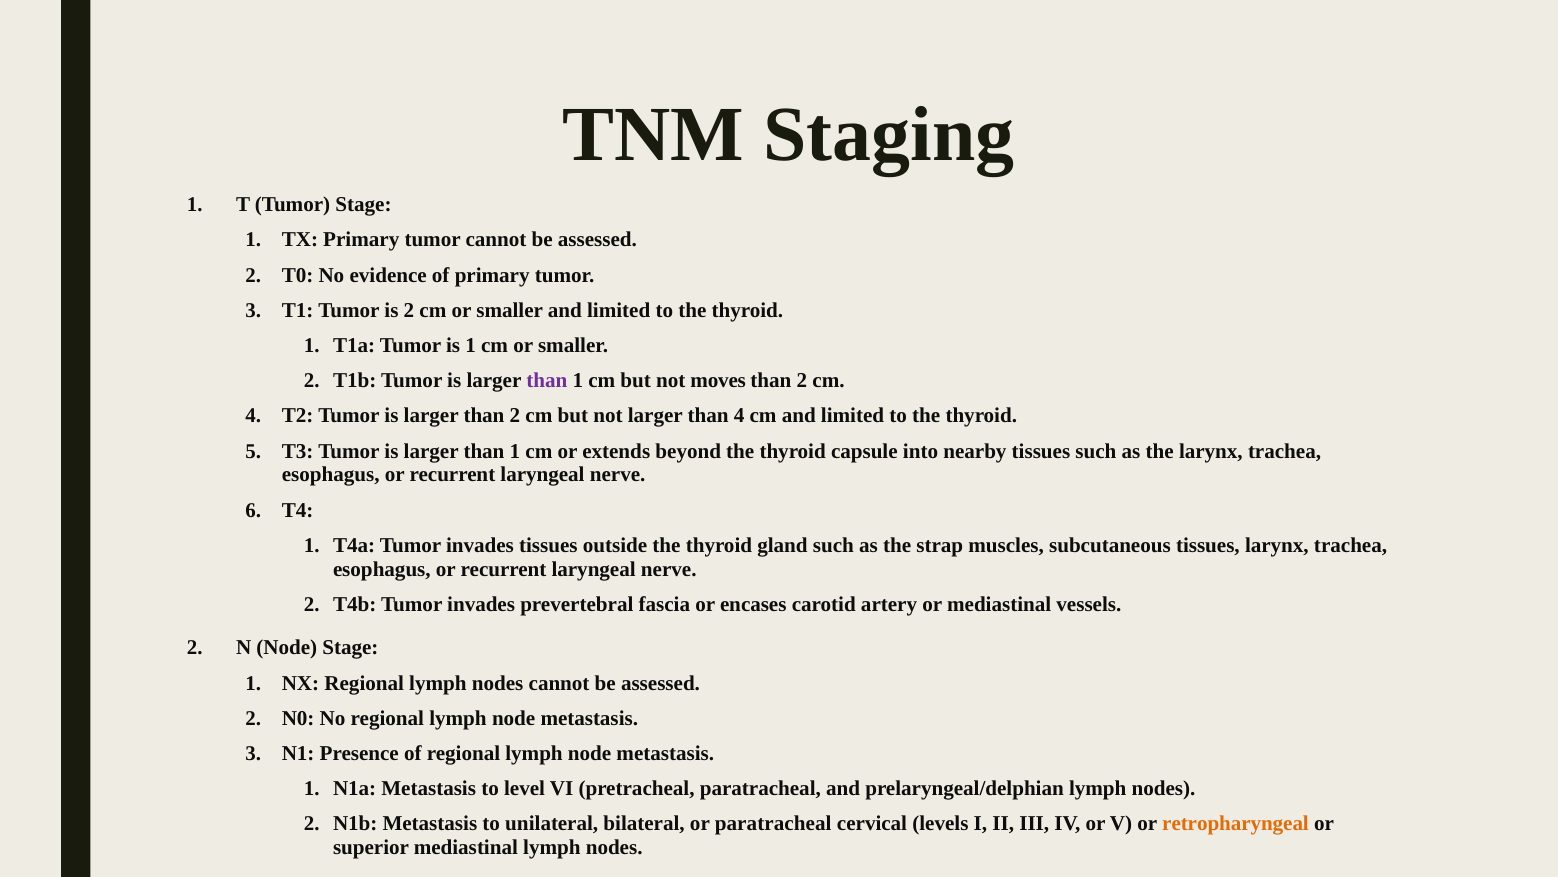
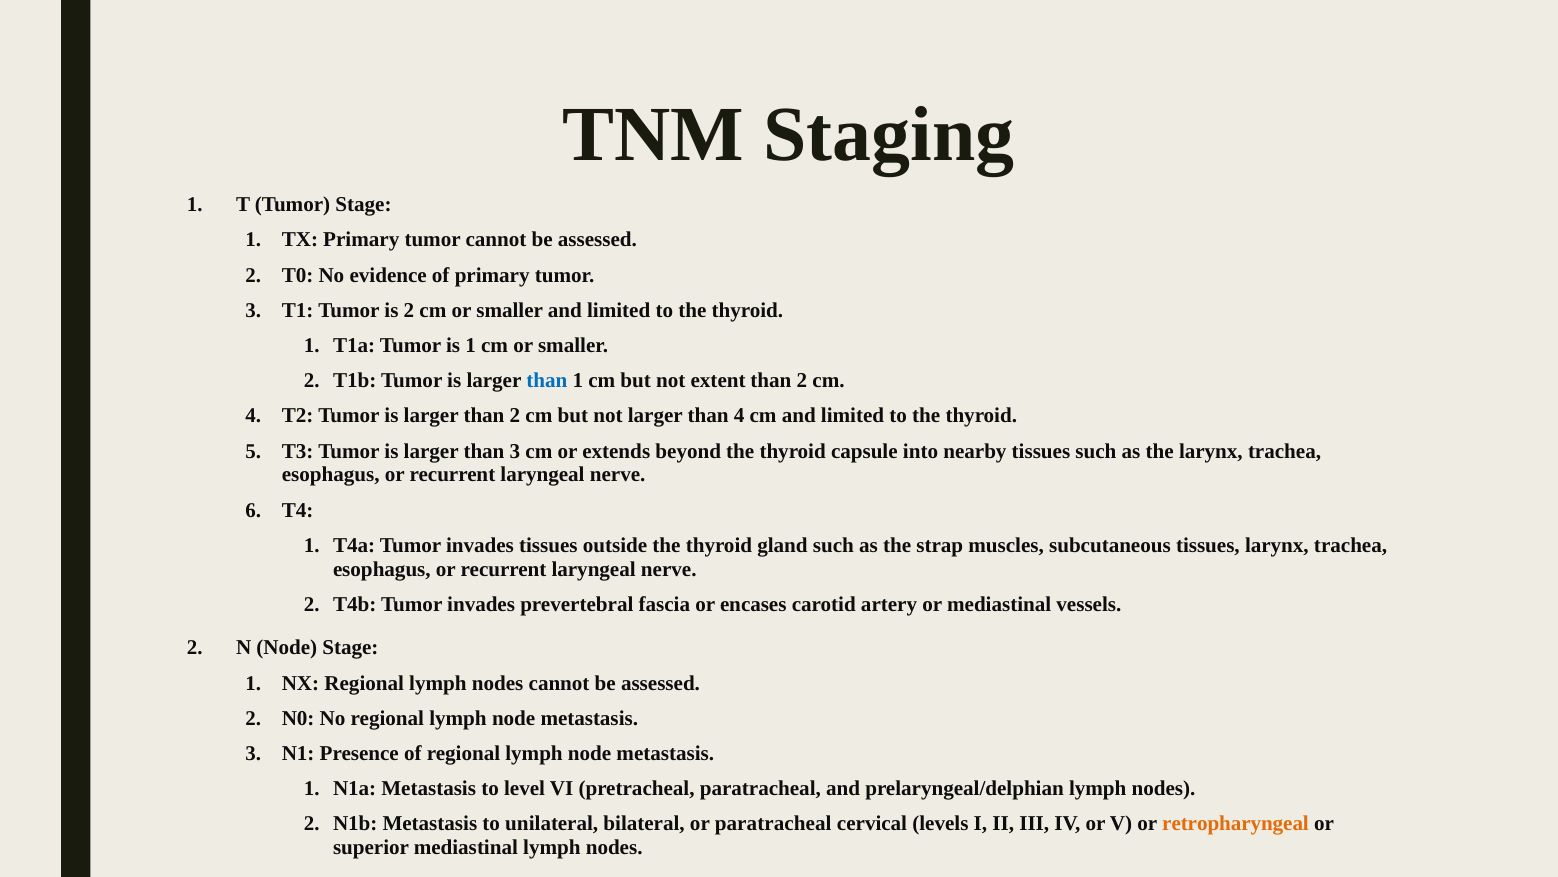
than colour: purple -> blue (547, 380)
moves: moves -> extent (718, 380)
1: 1 -> 3 (515, 451)
